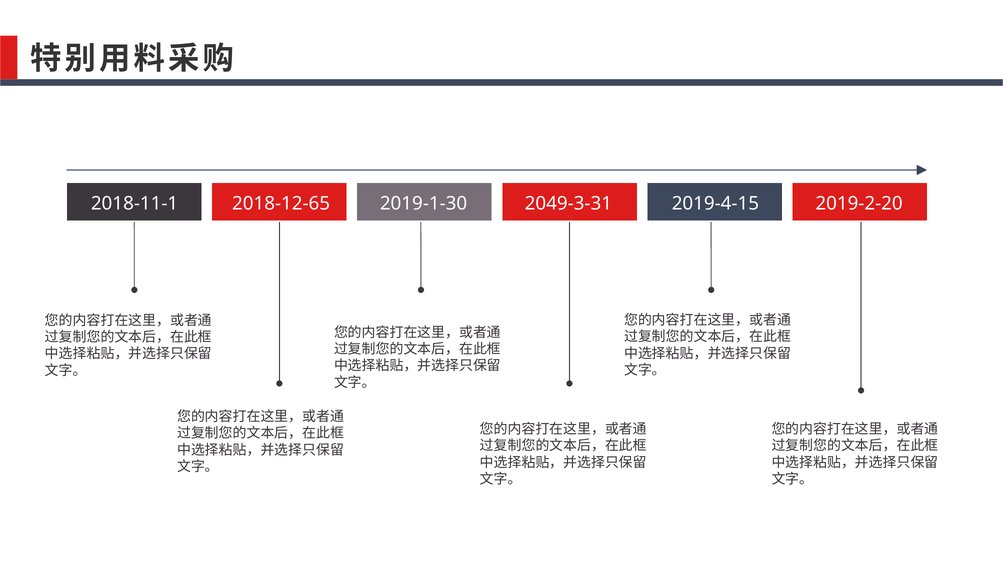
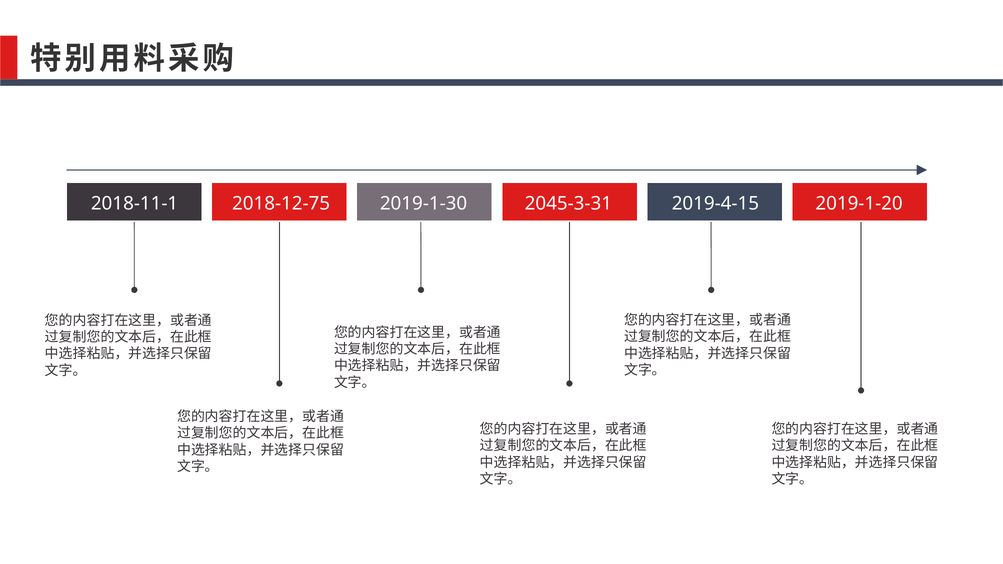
2018-12-65: 2018-12-65 -> 2018-12-75 (281, 203)
2049-3-31: 2049-3-31 -> 2045-3-31 (568, 203)
2019-2-20: 2019-2-20 -> 2019-1-20 (859, 203)
